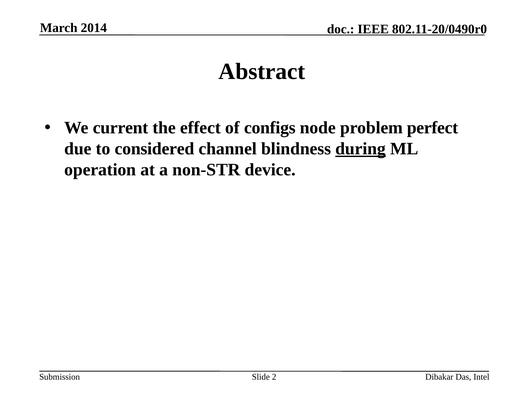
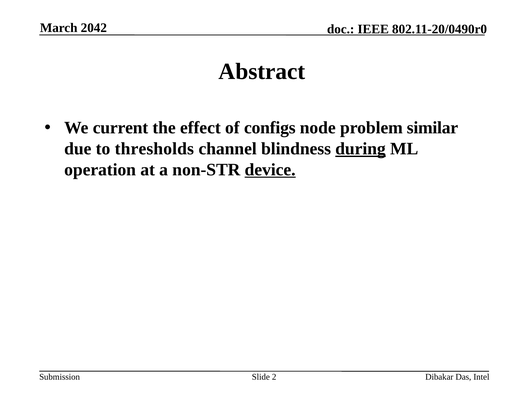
2014: 2014 -> 2042 (94, 28)
perfect: perfect -> similar (432, 128)
considered: considered -> thresholds (154, 149)
device underline: none -> present (270, 170)
